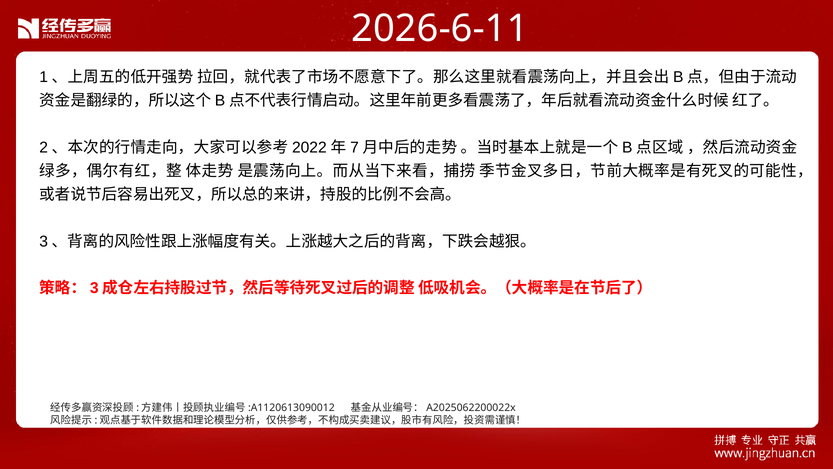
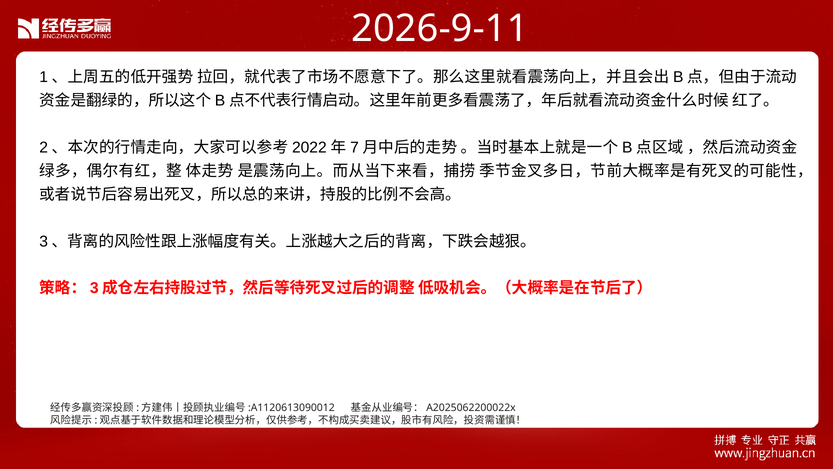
2026-6-11: 2026-6-11 -> 2026-9-11 (440, 29)
